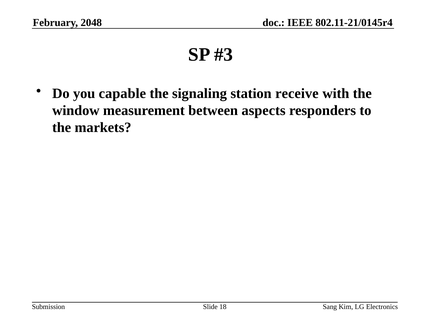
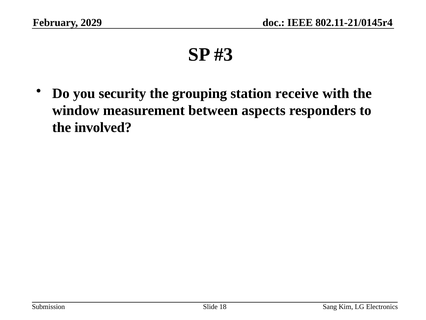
2048: 2048 -> 2029 (91, 23)
capable: capable -> security (122, 93)
signaling: signaling -> grouping (200, 93)
markets: markets -> involved (103, 127)
